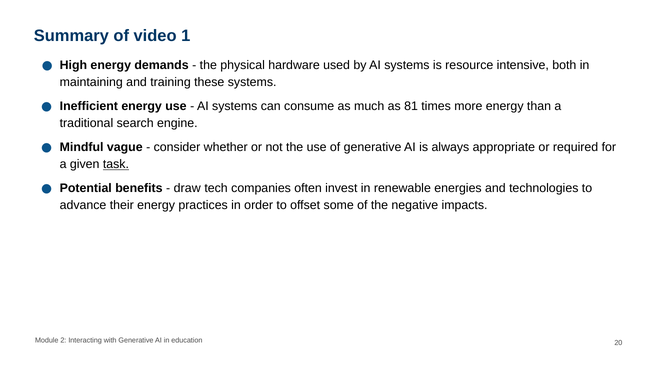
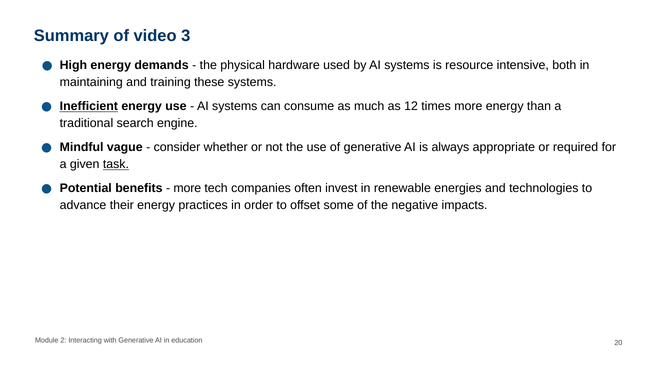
1: 1 -> 3 (186, 36)
Inefficient underline: none -> present (89, 106)
81: 81 -> 12 (411, 106)
draw: draw -> more (187, 188)
